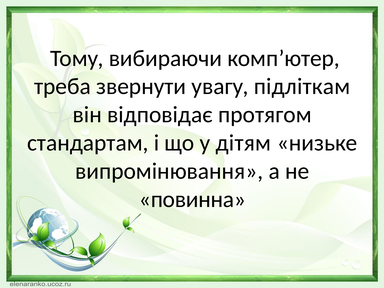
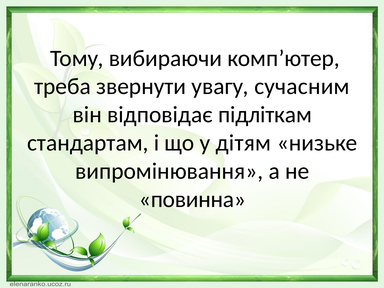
підліткам: підліткам -> сучасним (302, 87)
протягом: протягом -> підліткам (265, 115)
